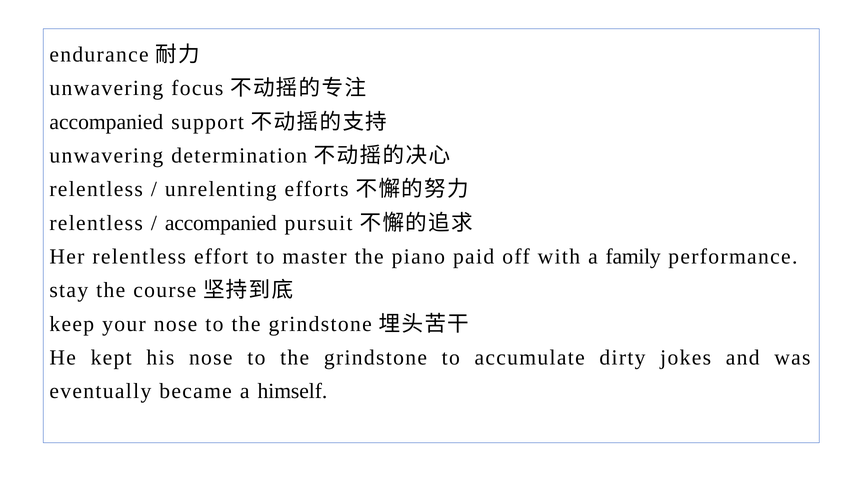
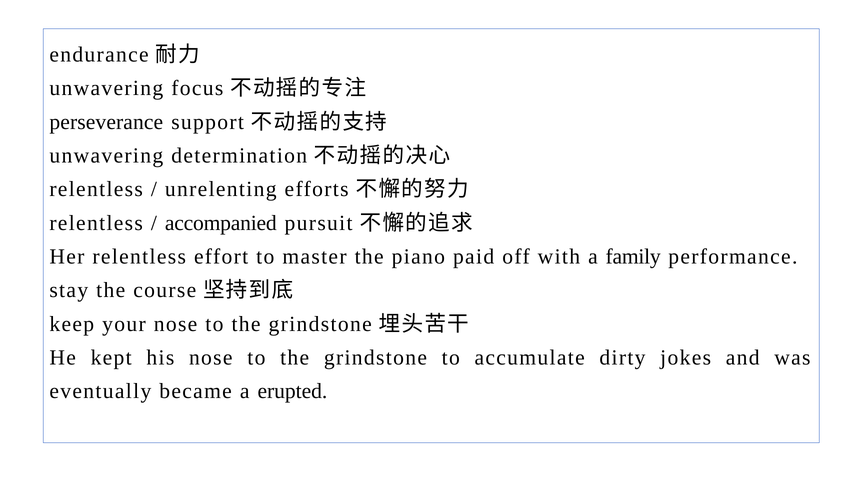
accompanied: accompanied -> perseverance (106, 122)
himself: himself -> erupted (292, 391)
